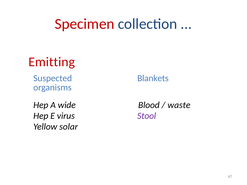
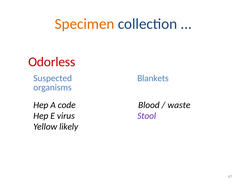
Specimen colour: red -> orange (85, 24)
Emitting: Emitting -> Odorless (52, 62)
wide: wide -> code (67, 105)
solar: solar -> likely (69, 127)
